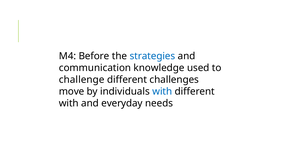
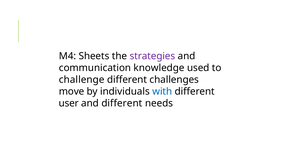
Before: Before -> Sheets (94, 56)
strategies colour: blue -> purple (152, 56)
with: with -> user (69, 103)
and everyday: everyday -> different (122, 103)
